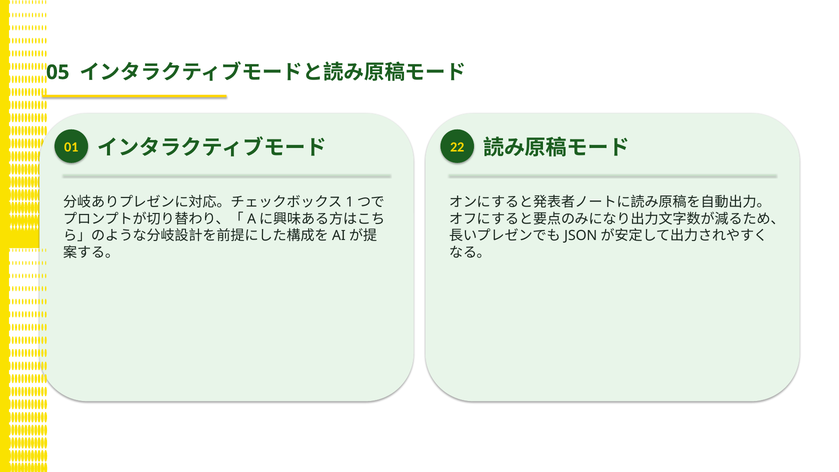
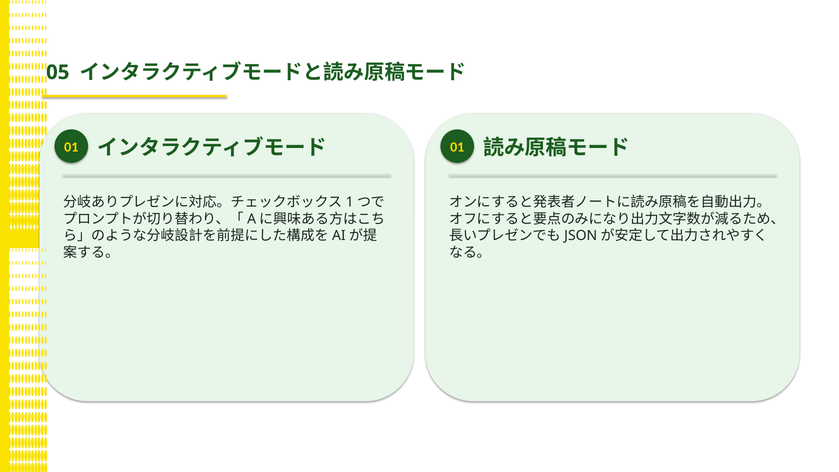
01 22: 22 -> 01 (457, 147)
